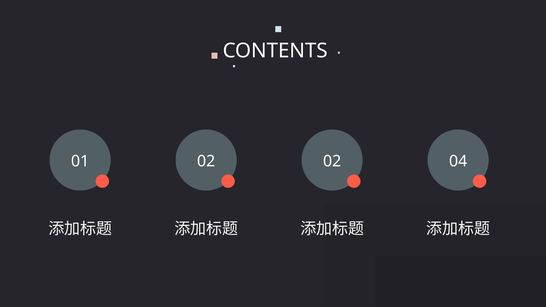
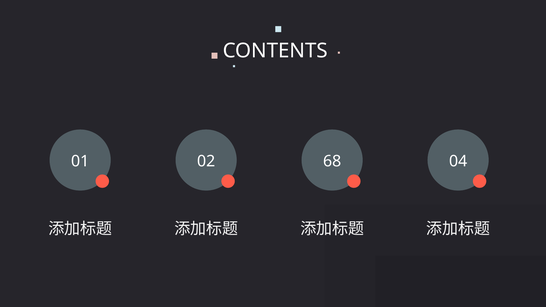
01 02: 02 -> 68 (332, 161)
